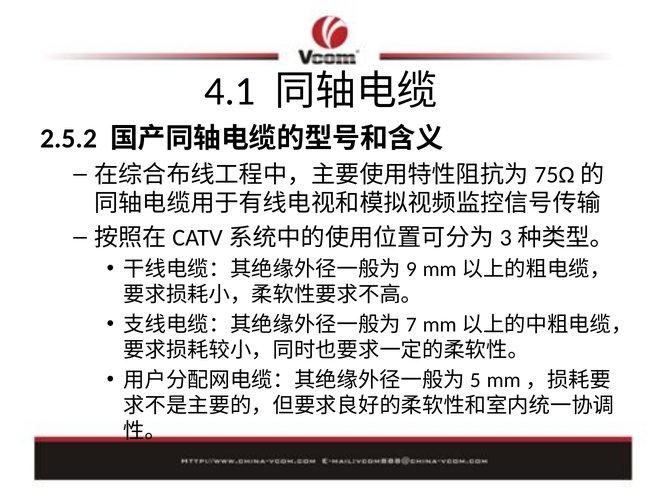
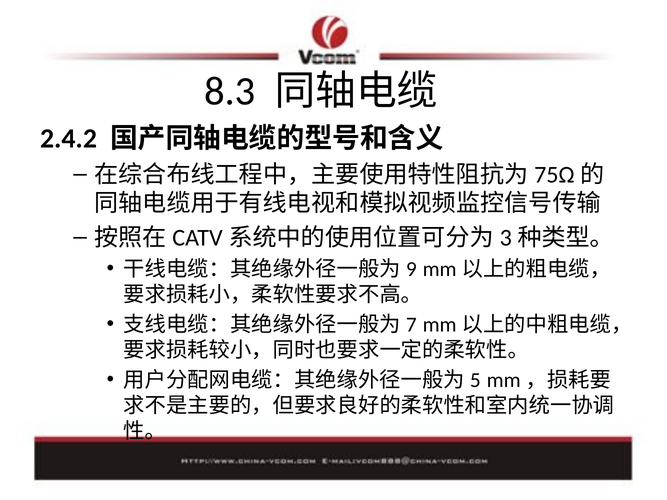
4.1: 4.1 -> 8.3 (230, 91)
2.5.2: 2.5.2 -> 2.4.2 (68, 139)
